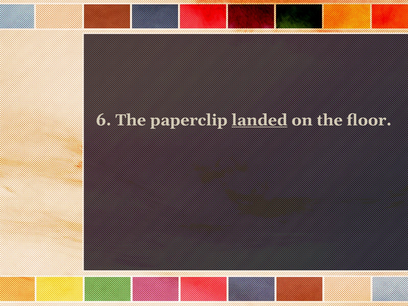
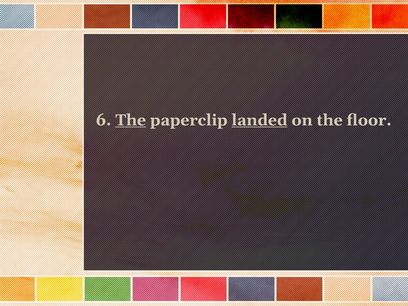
The underline: none -> present (131, 120)
